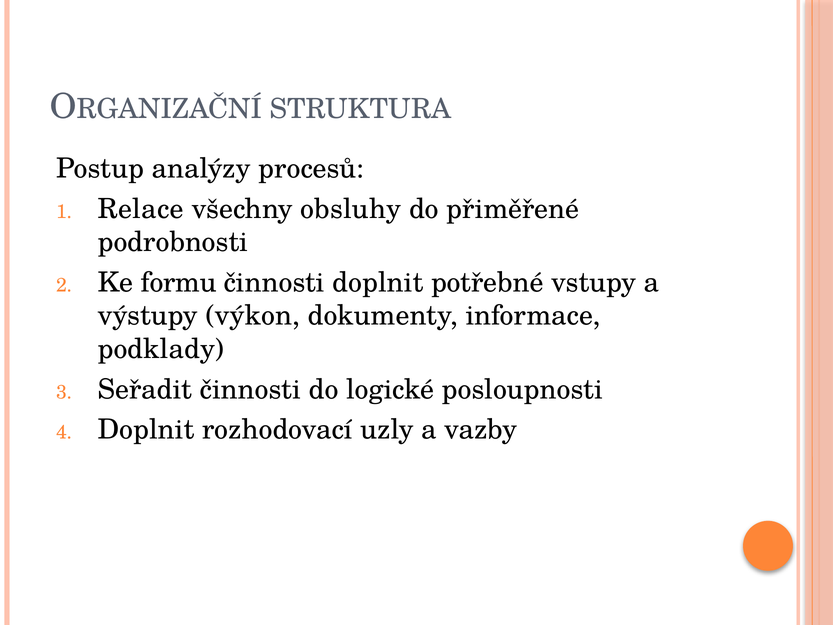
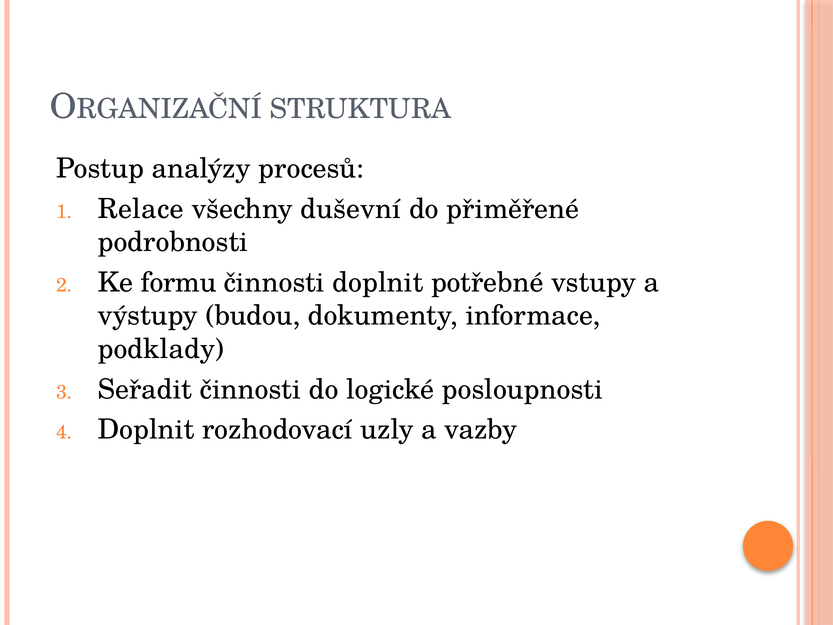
obsluhy: obsluhy -> duševní (351, 209)
výkon: výkon -> budou (253, 316)
